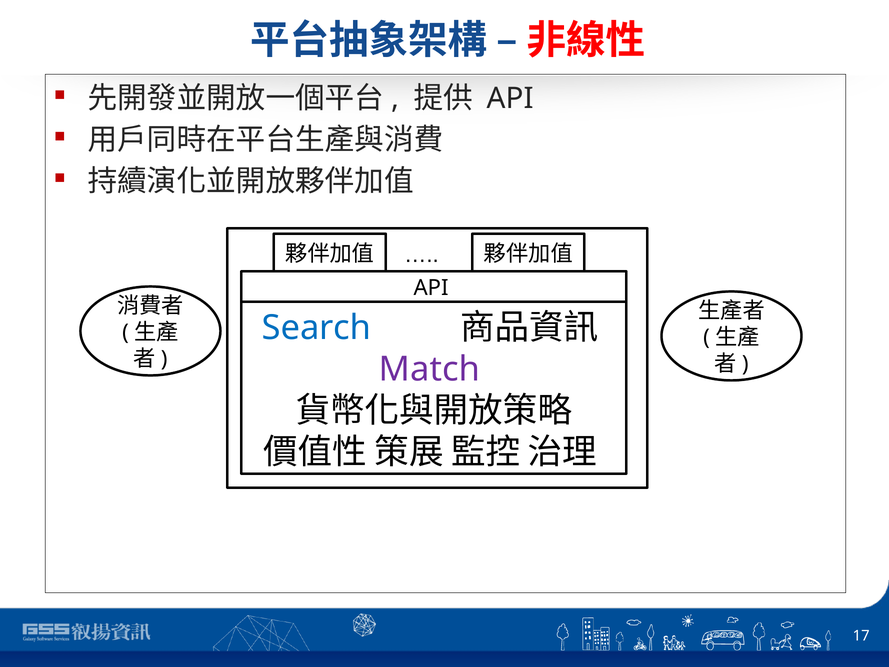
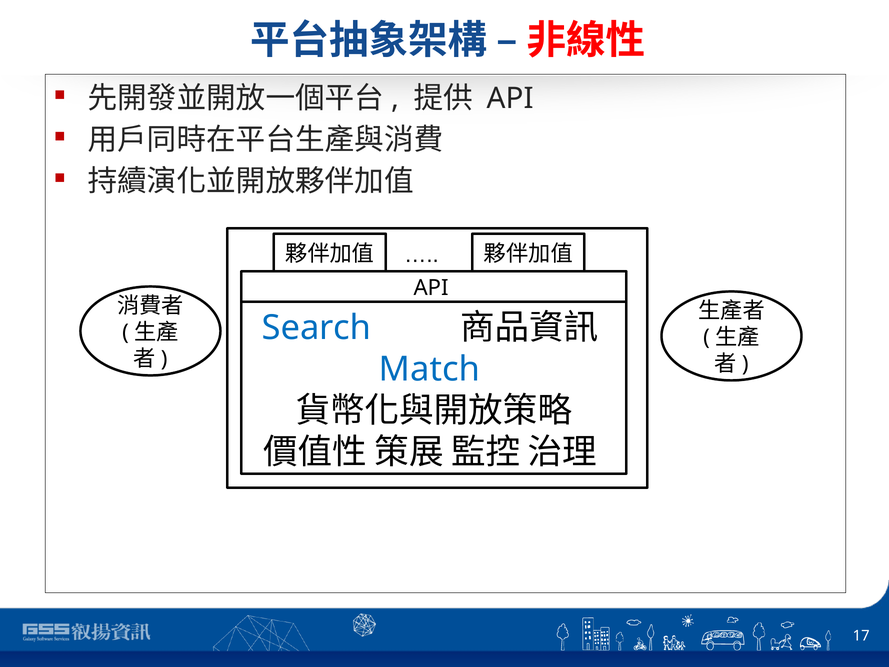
Match colour: purple -> blue (429, 369)
